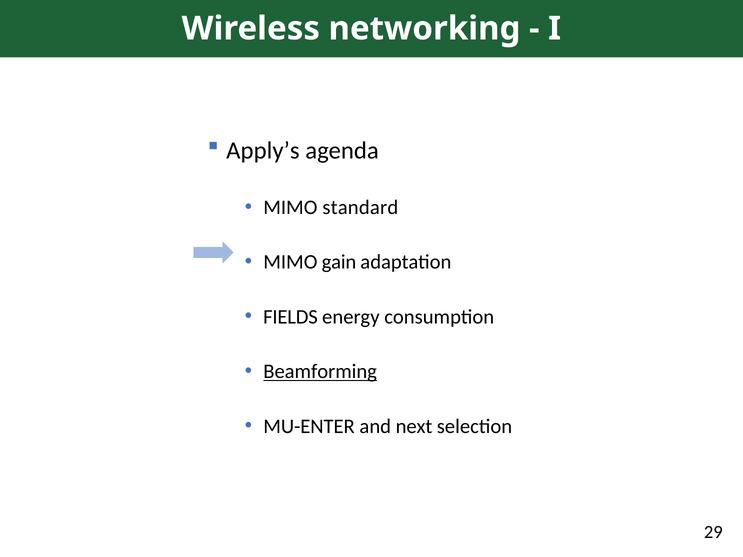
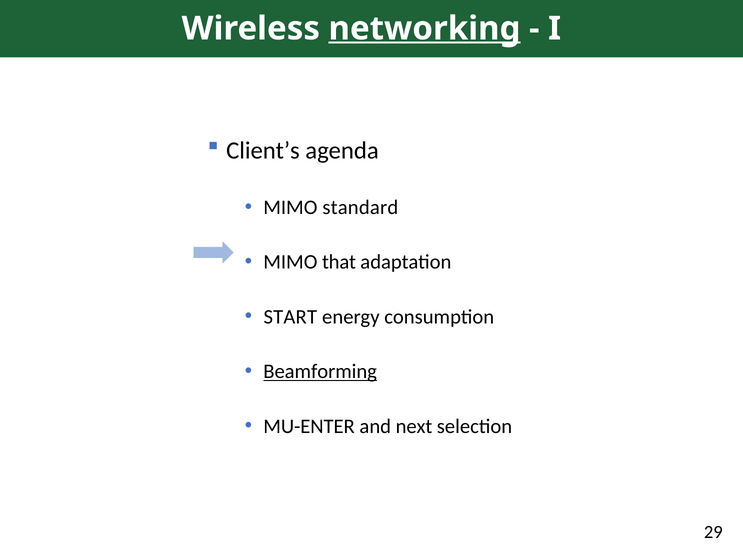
networking underline: none -> present (424, 29)
Apply’s: Apply’s -> Client’s (263, 151)
gain: gain -> that (339, 262)
FIELDS: FIELDS -> START (290, 317)
